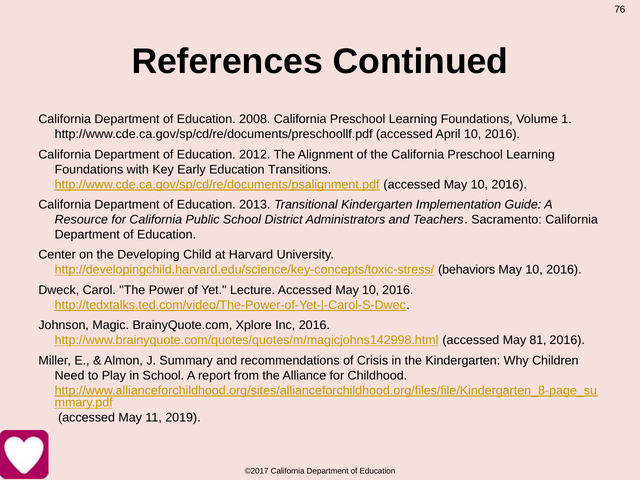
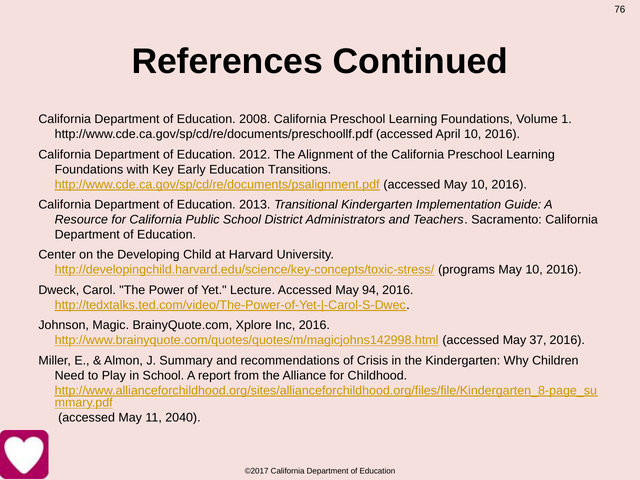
behaviors: behaviors -> programs (467, 270)
Lecture Accessed May 10: 10 -> 94 (371, 290)
81: 81 -> 37 (538, 340)
2019: 2019 -> 2040 (183, 418)
